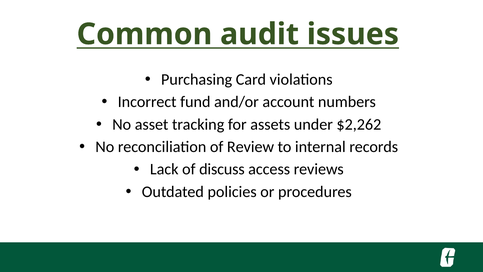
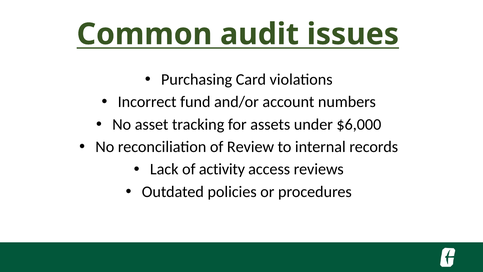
$2,262: $2,262 -> $6,000 (359, 124)
discuss: discuss -> activity (222, 169)
